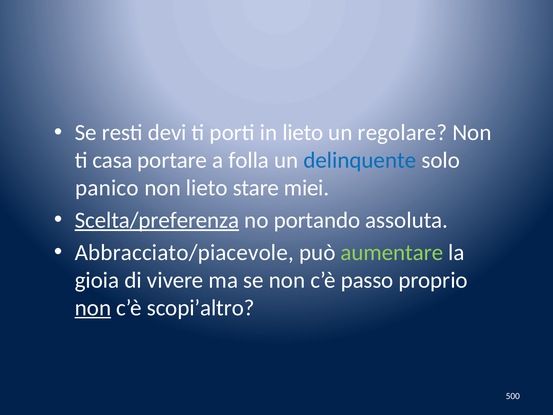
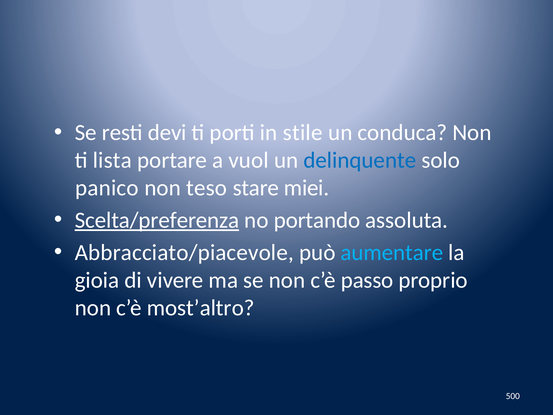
in lieto: lieto -> stile (303, 133)
regolare: regolare -> conduca (402, 133)
casa: casa -> lista (112, 160)
folla: folla -> vuol (249, 160)
non lieto: lieto -> teso (207, 188)
aumentare colour: light green -> light blue (392, 252)
non underline: present -> none (93, 308)
scopi’altro: scopi’altro -> most’altro (201, 308)
